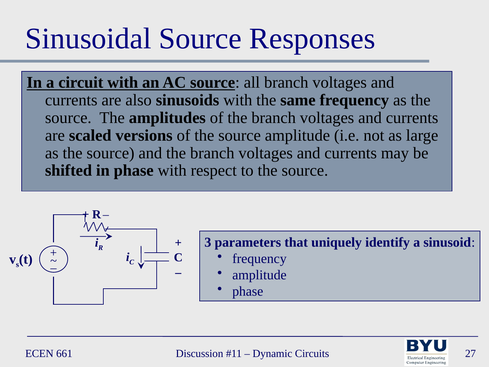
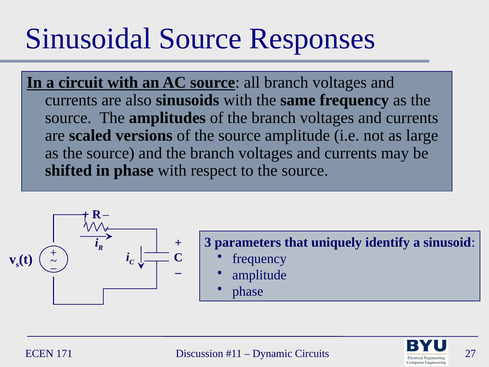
661: 661 -> 171 (64, 353)
